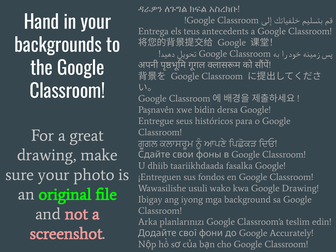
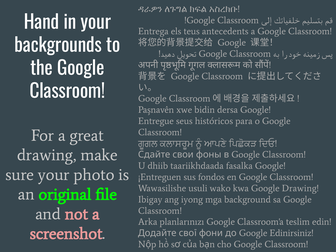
Accurately: Accurately -> Edinirsiniz (292, 233)
